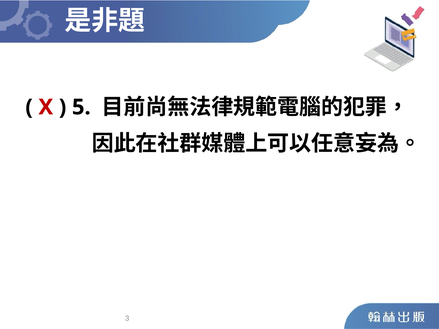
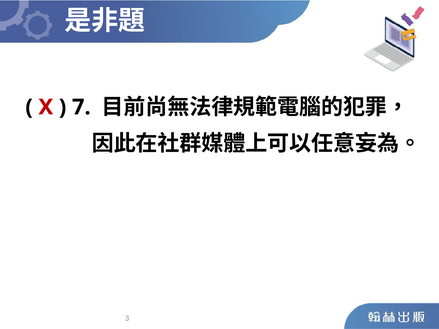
5: 5 -> 7 (81, 107)
